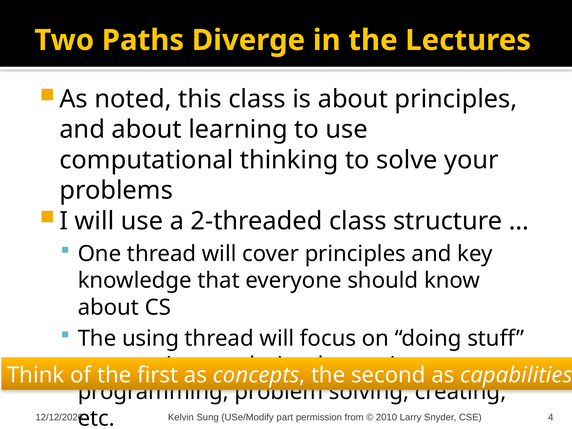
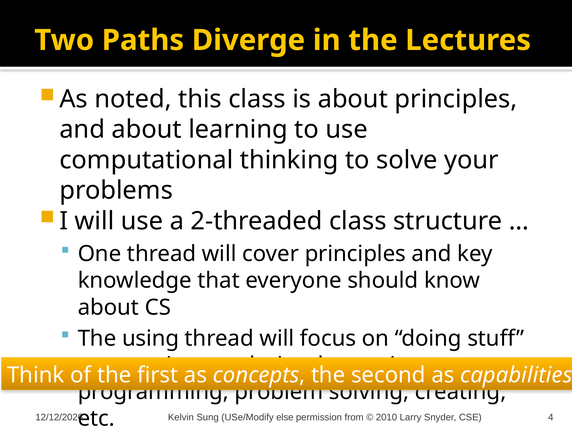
part: part -> else (285, 417)
